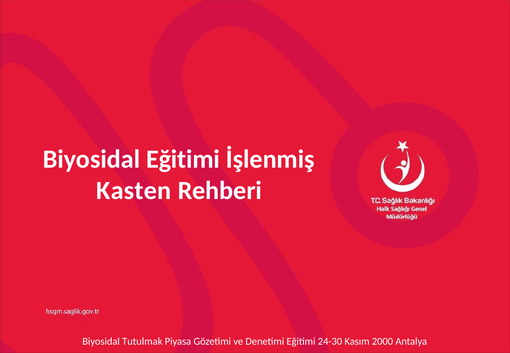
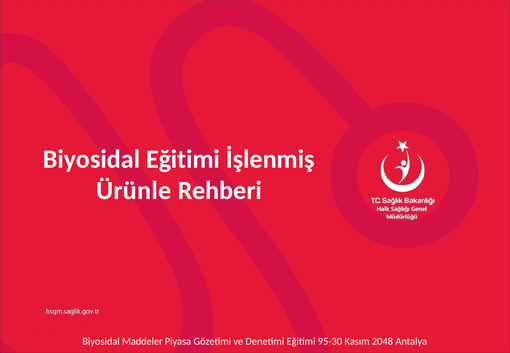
Kasten: Kasten -> Ürünle (134, 191)
Tutulmak: Tutulmak -> Maddeler (142, 342)
24-30: 24-30 -> 95-30 (330, 342)
2000: 2000 -> 2048 (382, 342)
